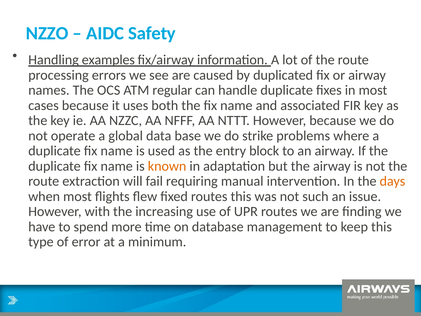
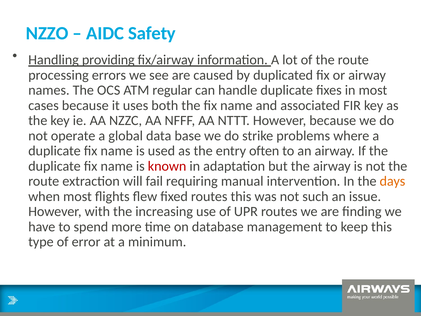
examples: examples -> providing (108, 60)
block: block -> often (264, 151)
known colour: orange -> red (167, 166)
